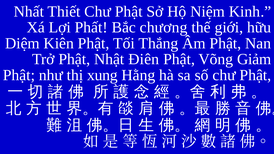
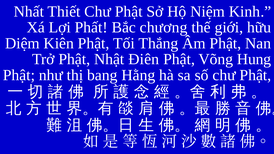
Giảm: Giảm -> Hung (254, 59)
xung: xung -> bang (102, 75)
